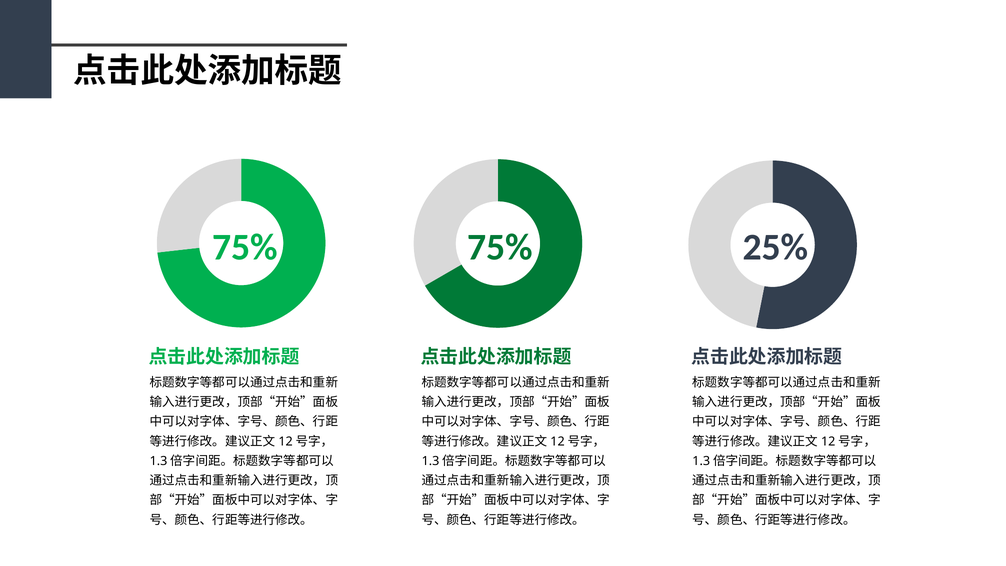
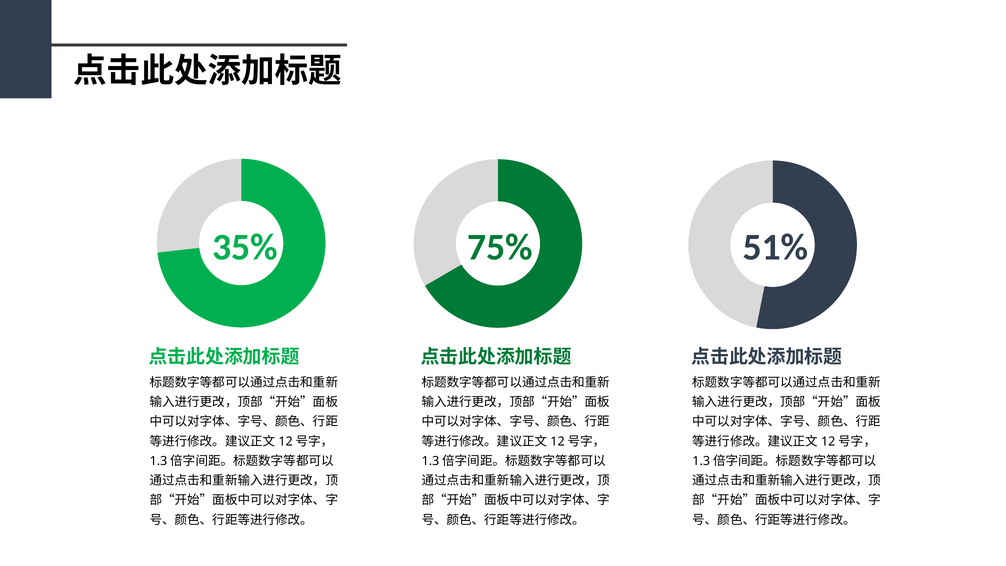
75%: 75% -> 35% (245, 247)
25%: 25% -> 51% (776, 247)
